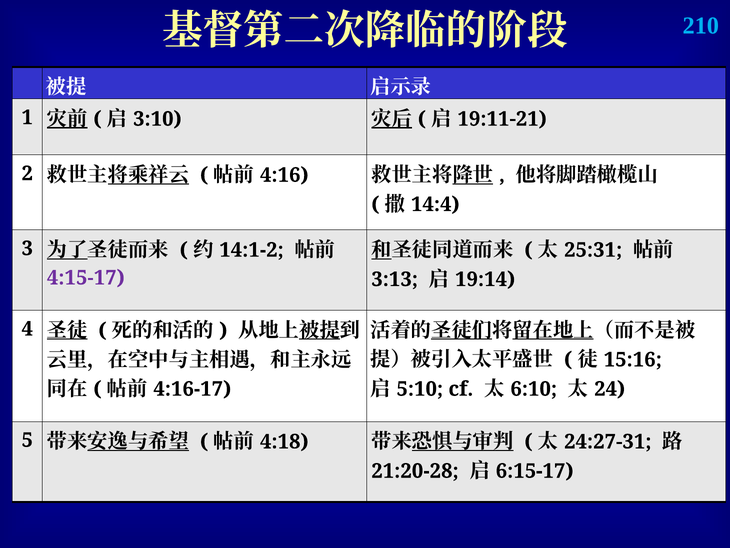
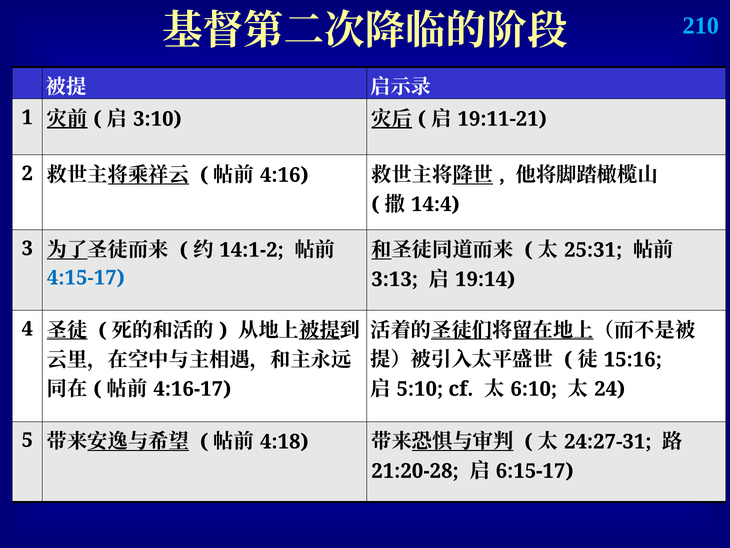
4:15-17 colour: purple -> blue (86, 278)
